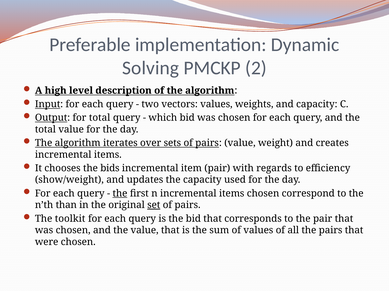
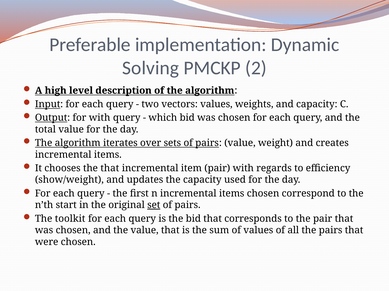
for total: total -> with (100, 118)
the bids: bids -> that (110, 169)
the underline: present -> none (120, 194)
than: than -> start (66, 206)
